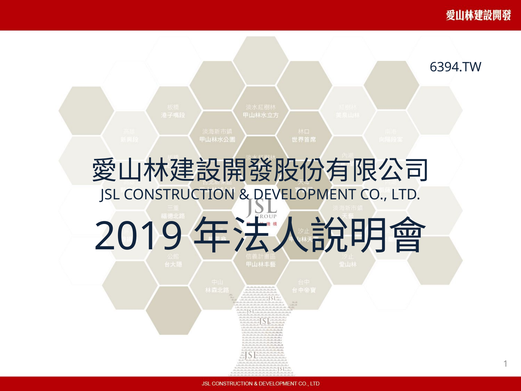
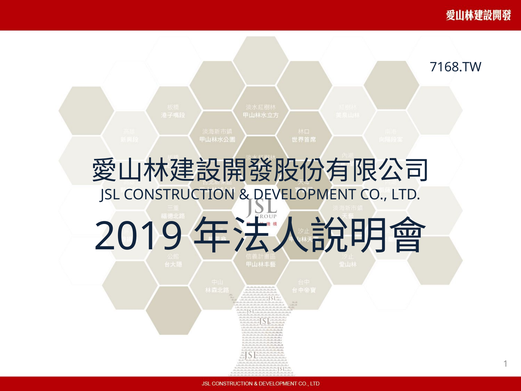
6394.TW: 6394.TW -> 7168.TW (456, 67)
